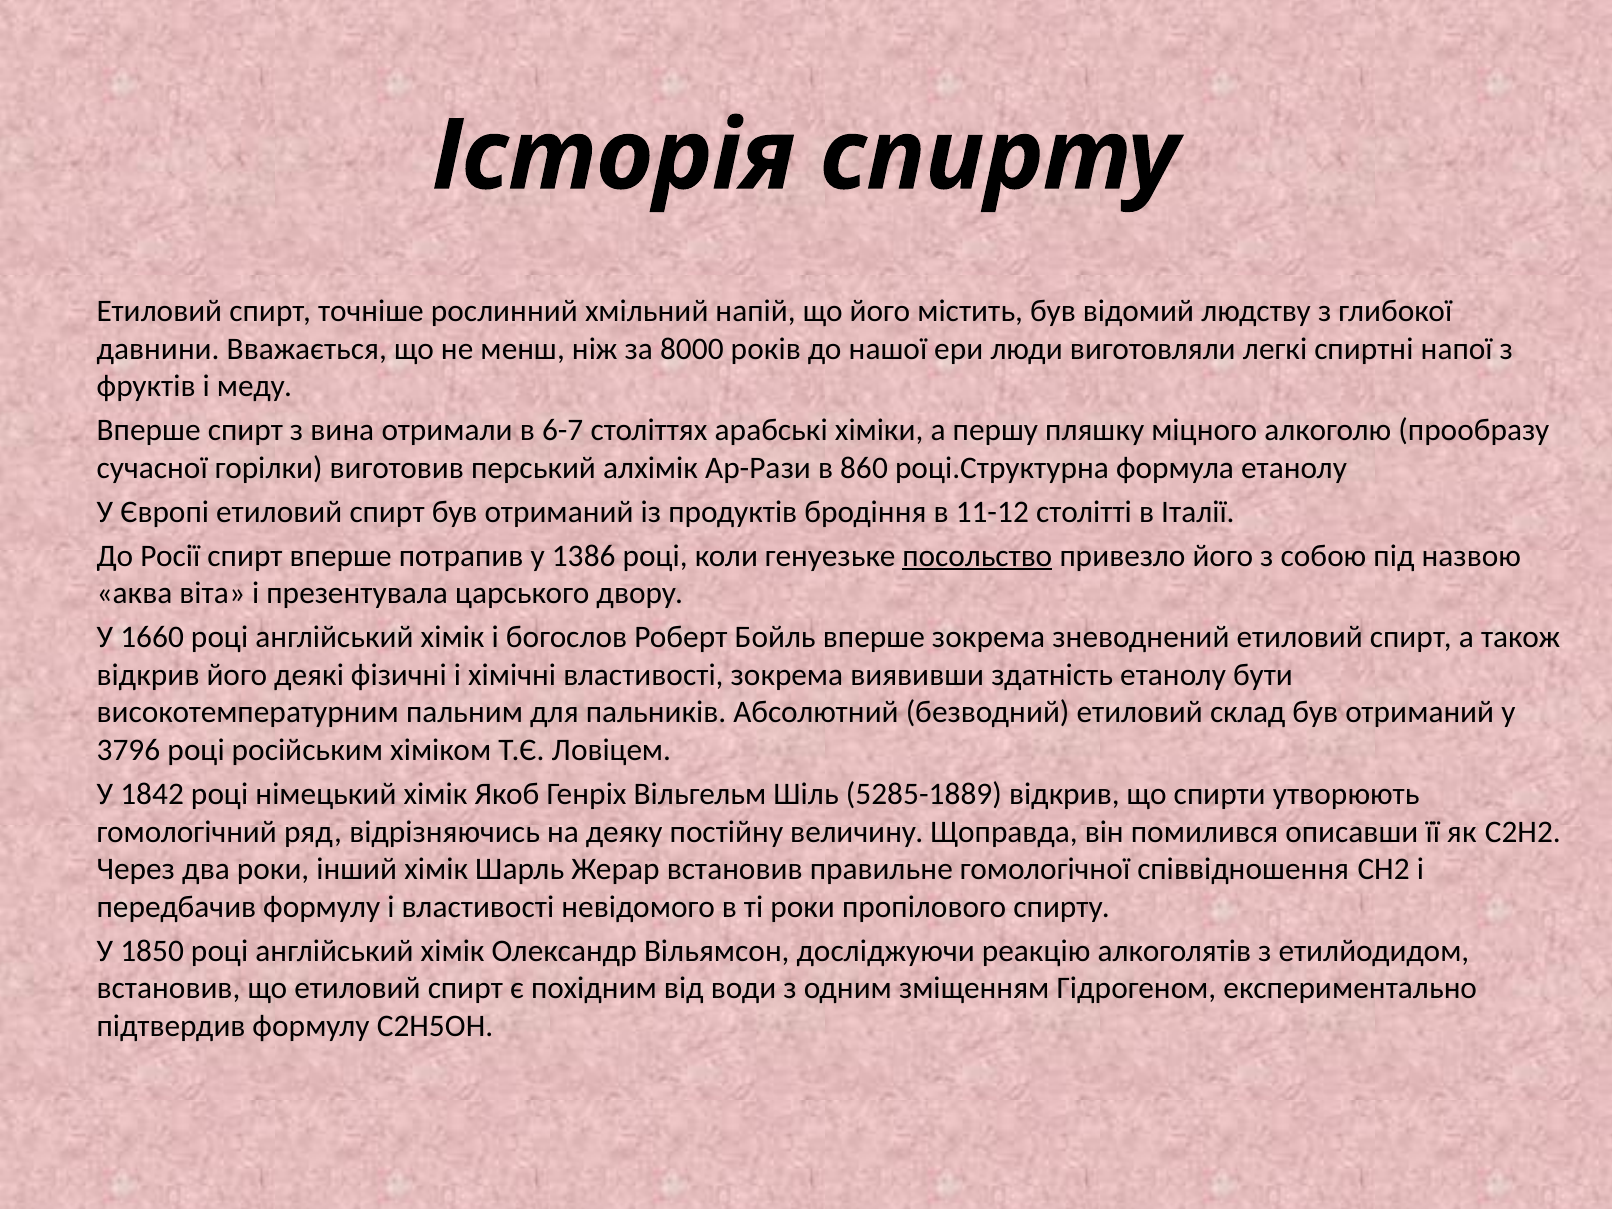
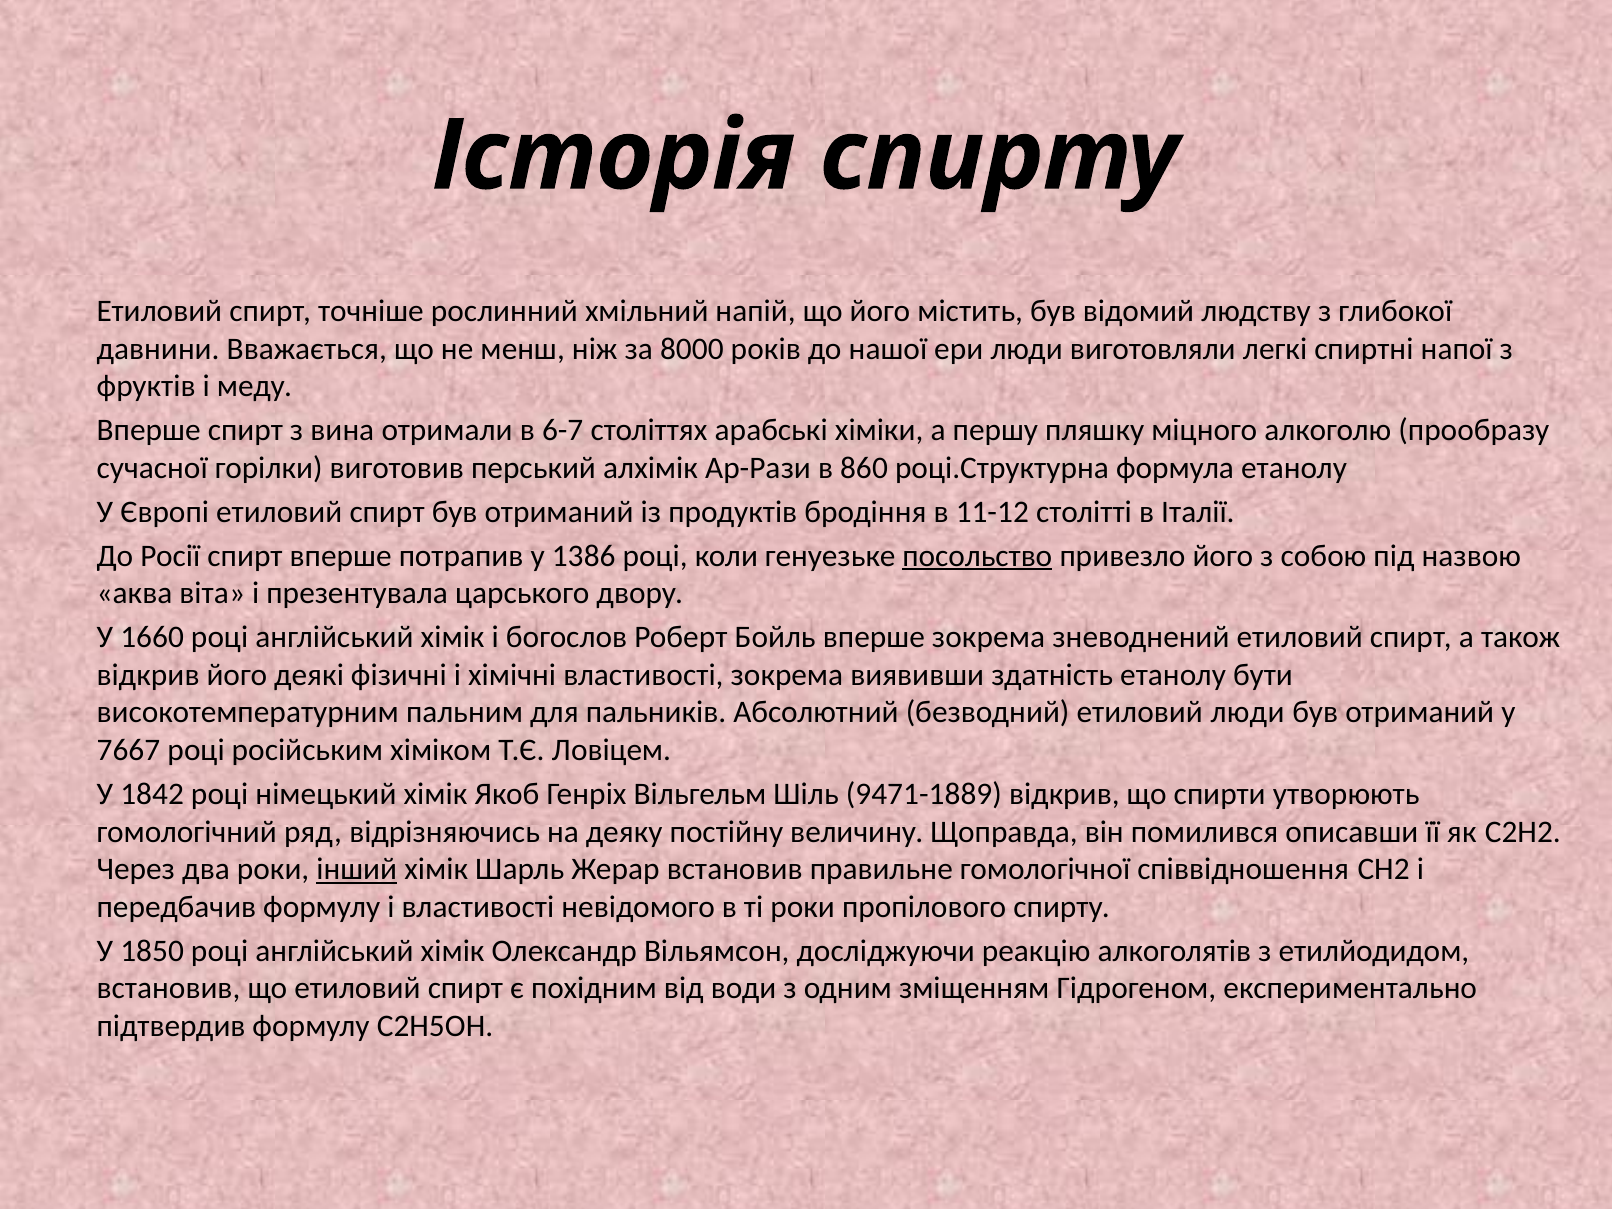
етиловий склад: склад -> люди (1247, 713)
3796: 3796 -> 7667 (128, 750)
5285-1889: 5285-1889 -> 9471-1889 (924, 794)
інший underline: none -> present (357, 869)
